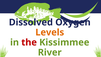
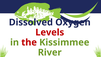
Levels colour: orange -> red (50, 32)
